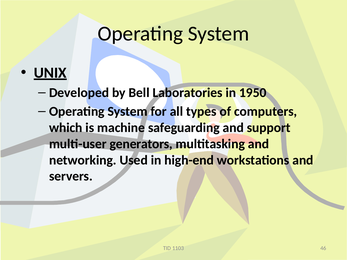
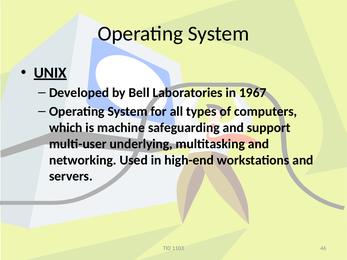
1950: 1950 -> 1967 (253, 93)
generators: generators -> underlying (141, 144)
